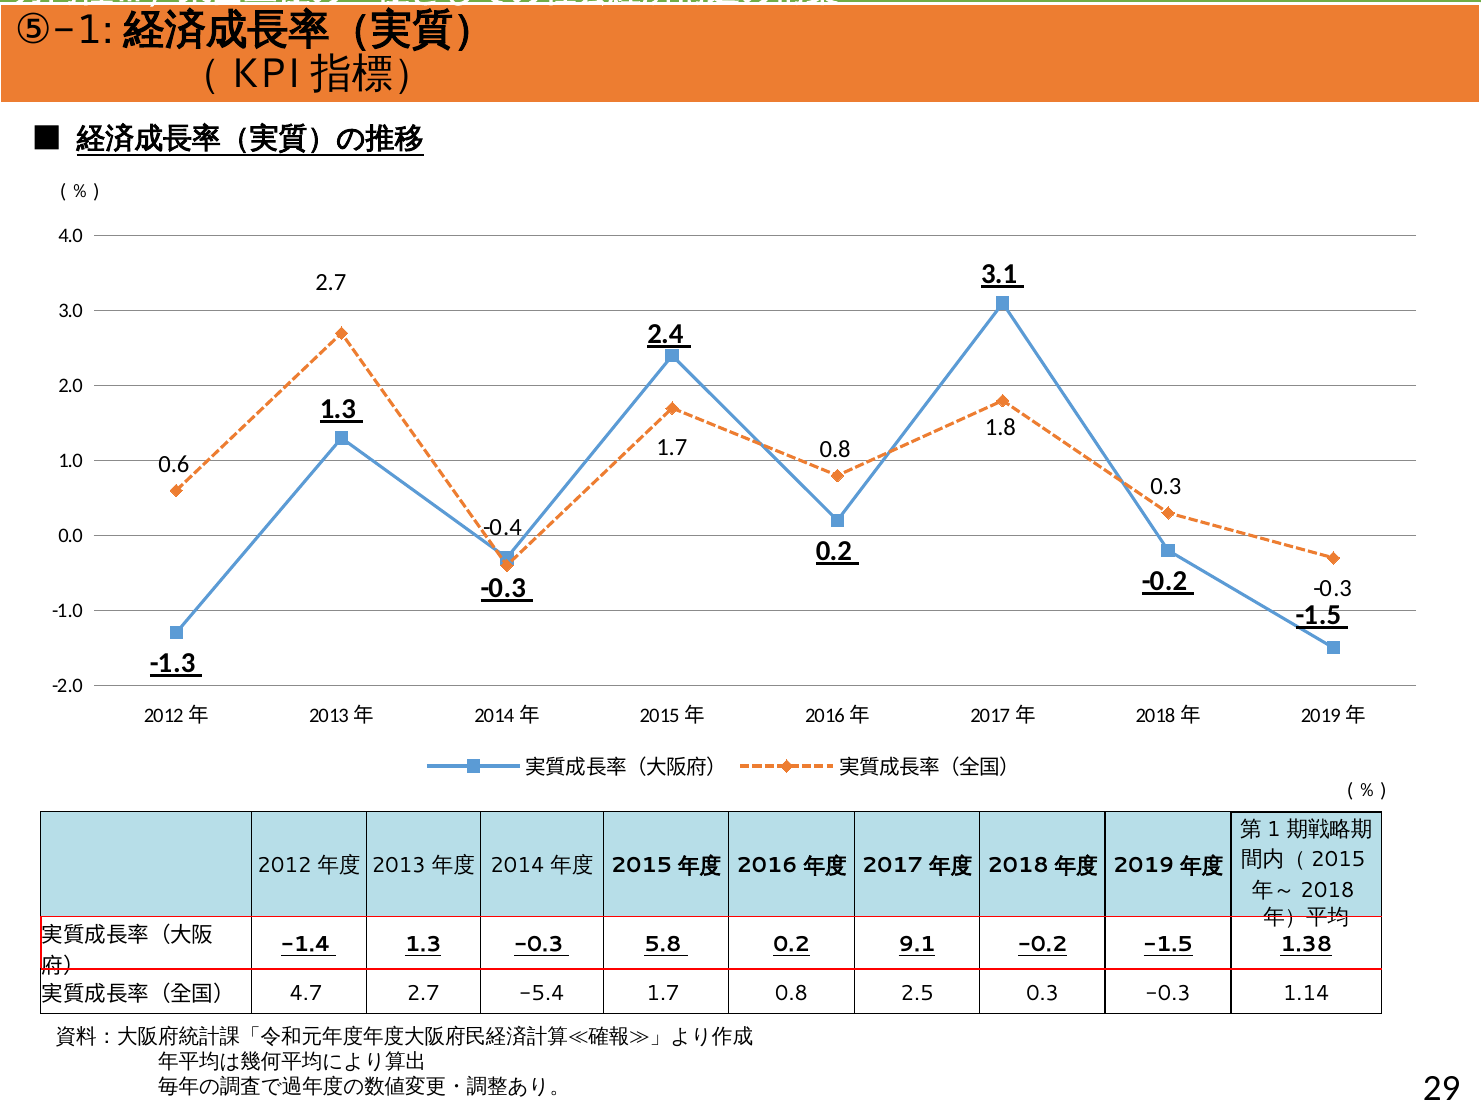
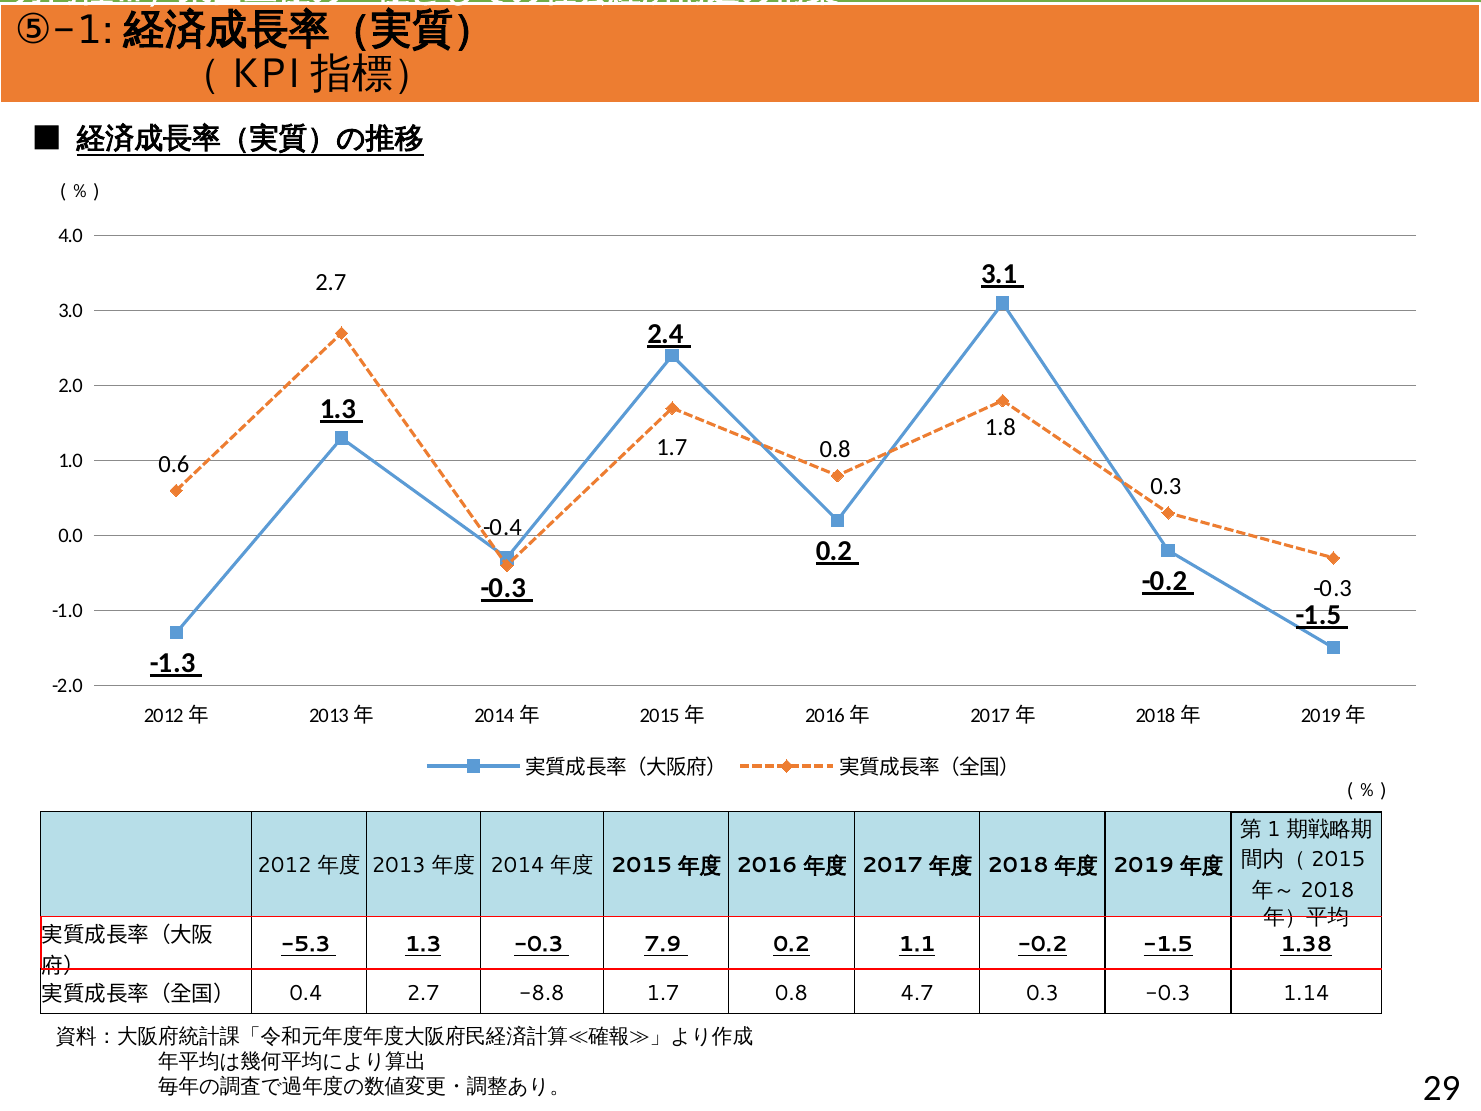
-1.4: -1.4 -> -5.3 (306, 944)
5.8: 5.8 -> 7.9 (663, 944)
9.1: 9.1 -> 1.1 (917, 944)
4.7: 4.7 -> 0.4 (306, 993)
-5.4: -5.4 -> -8.8 (542, 993)
2.5: 2.5 -> 4.7 (917, 993)
